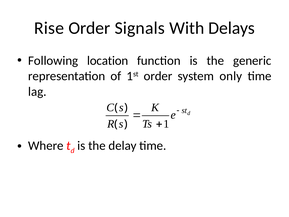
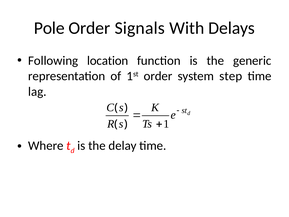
Rise: Rise -> Pole (49, 28)
only: only -> step (231, 76)
